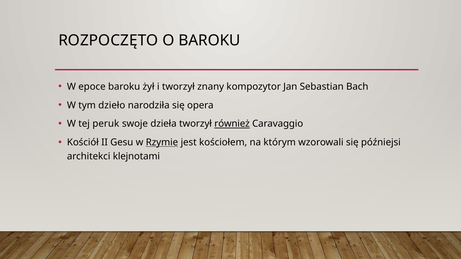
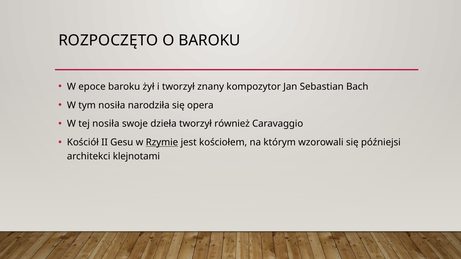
tym dzieło: dzieło -> nosiła (112, 105)
tej peruk: peruk -> nosiła (106, 124)
również underline: present -> none (232, 124)
